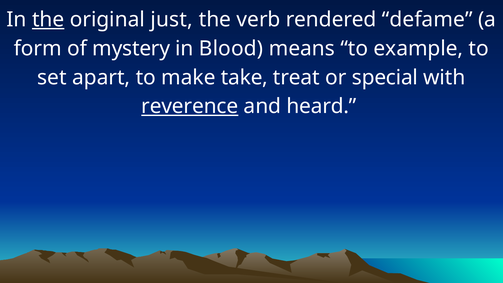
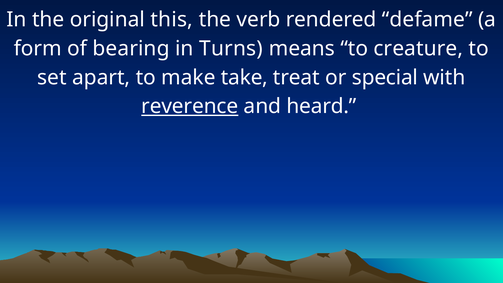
the underline: present -> none (48, 20)
just: just -> this (172, 20)
mystery: mystery -> bearing (131, 49)
Blood: Blood -> Turns (231, 49)
example: example -> creature (418, 49)
